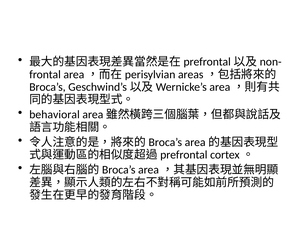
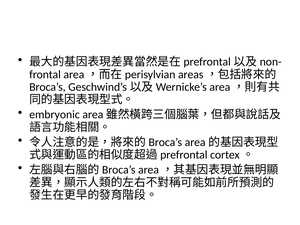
behavioral: behavioral -> embryonic (55, 115)
